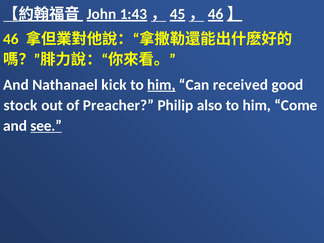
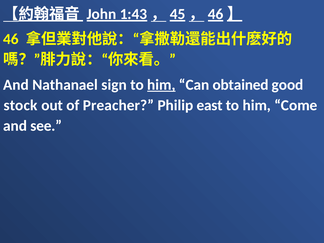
kick: kick -> sign (114, 85)
received: received -> obtained (241, 85)
also: also -> east (210, 105)
see underline: present -> none (46, 126)
